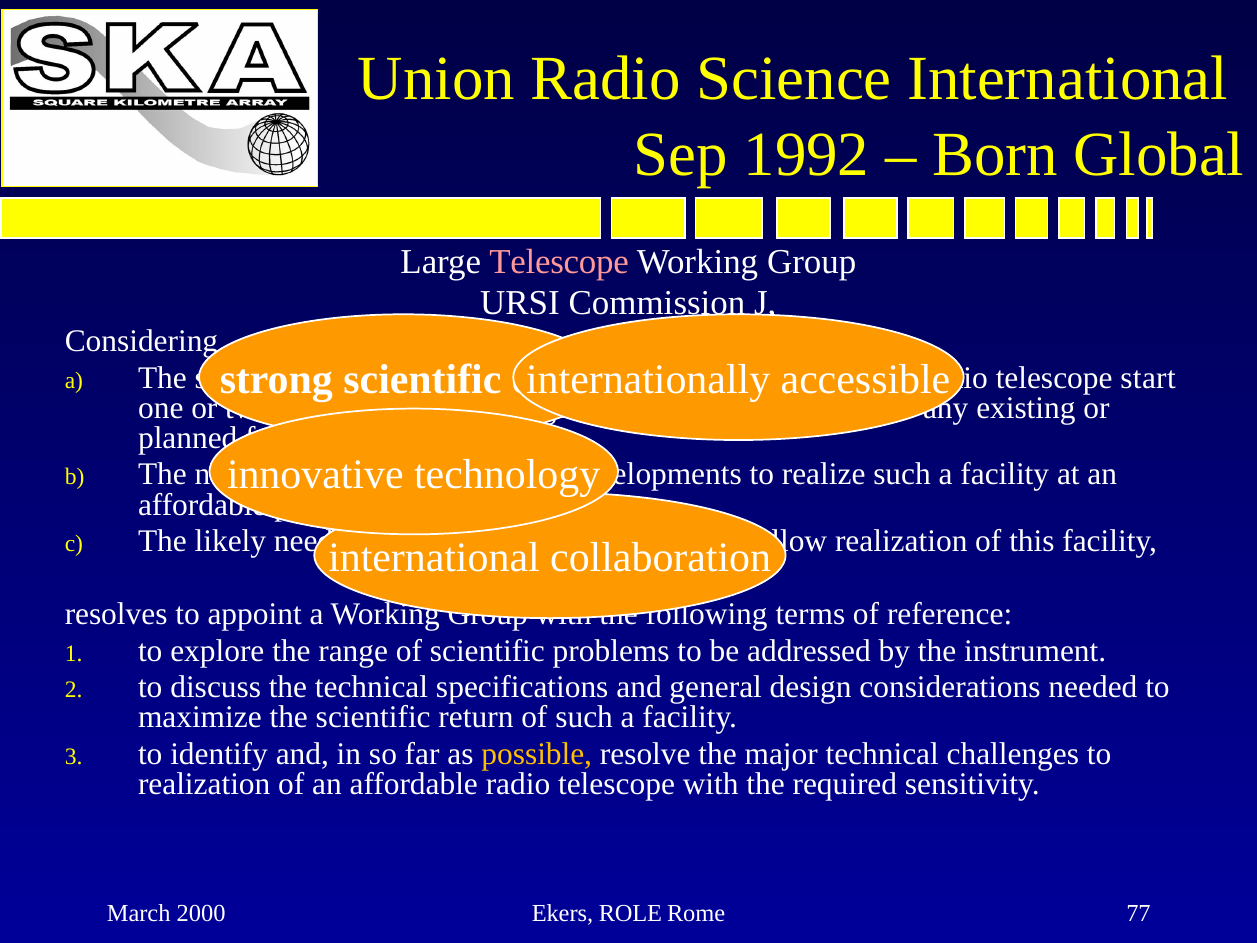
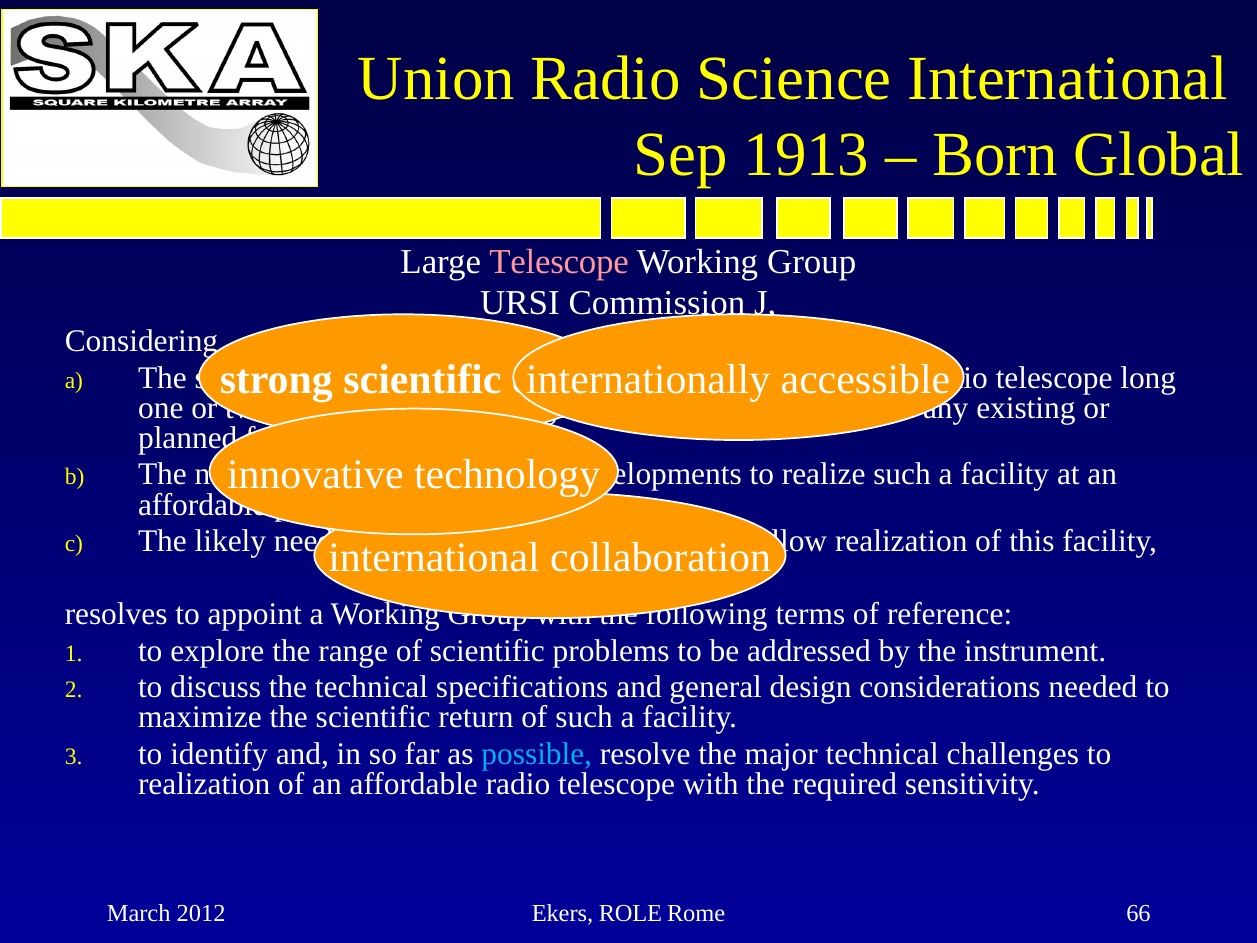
1992: 1992 -> 1913 (806, 154)
start: start -> long (1148, 378)
possible colour: yellow -> light blue (537, 754)
2000: 2000 -> 2012 (201, 913)
77: 77 -> 66 (1139, 913)
